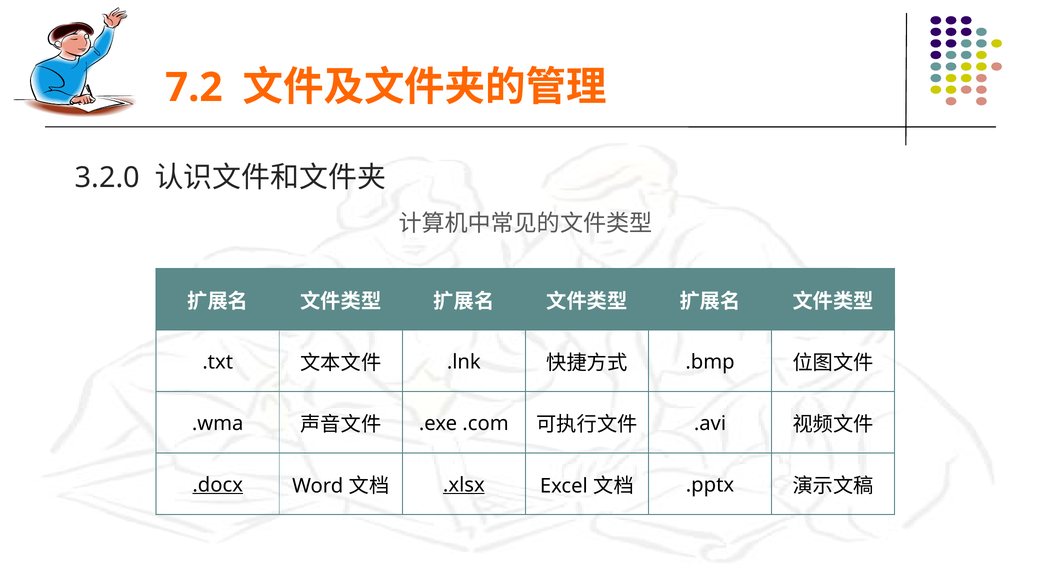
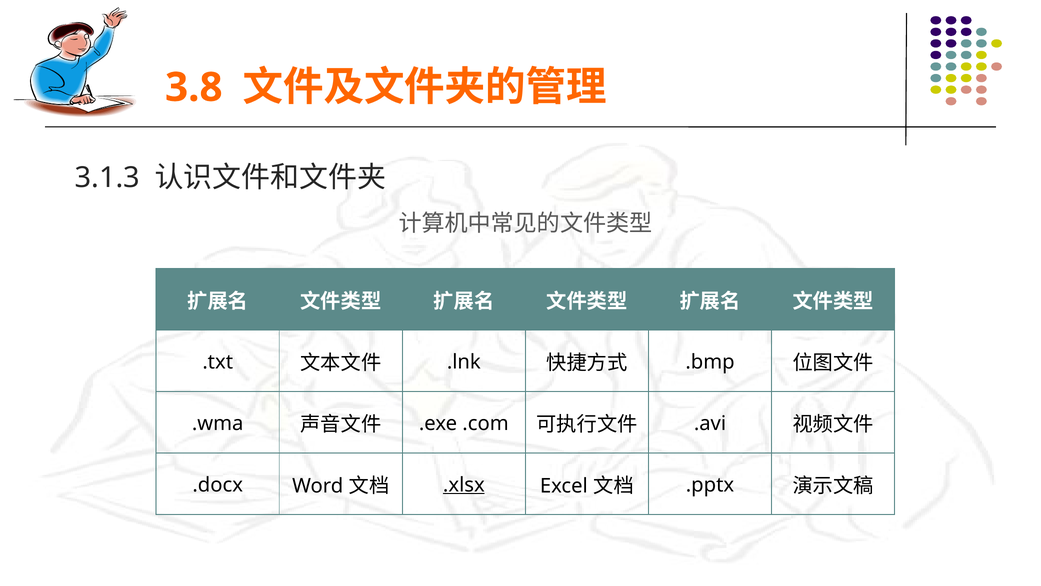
7.2: 7.2 -> 3.8 (194, 87)
3.2.0: 3.2.0 -> 3.1.3 (107, 177)
.docx underline: present -> none (218, 485)
